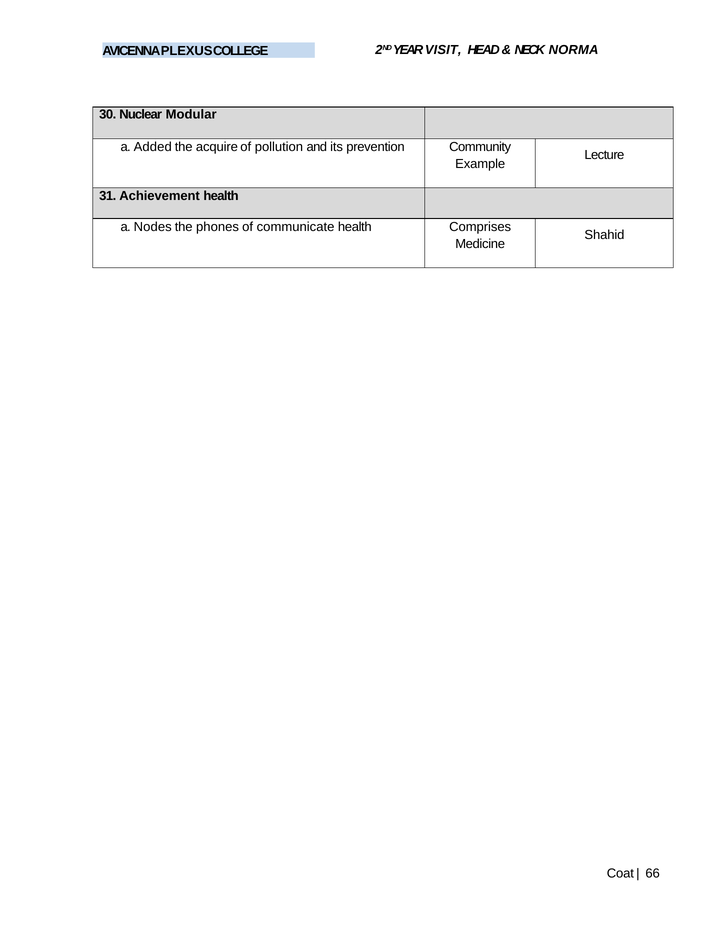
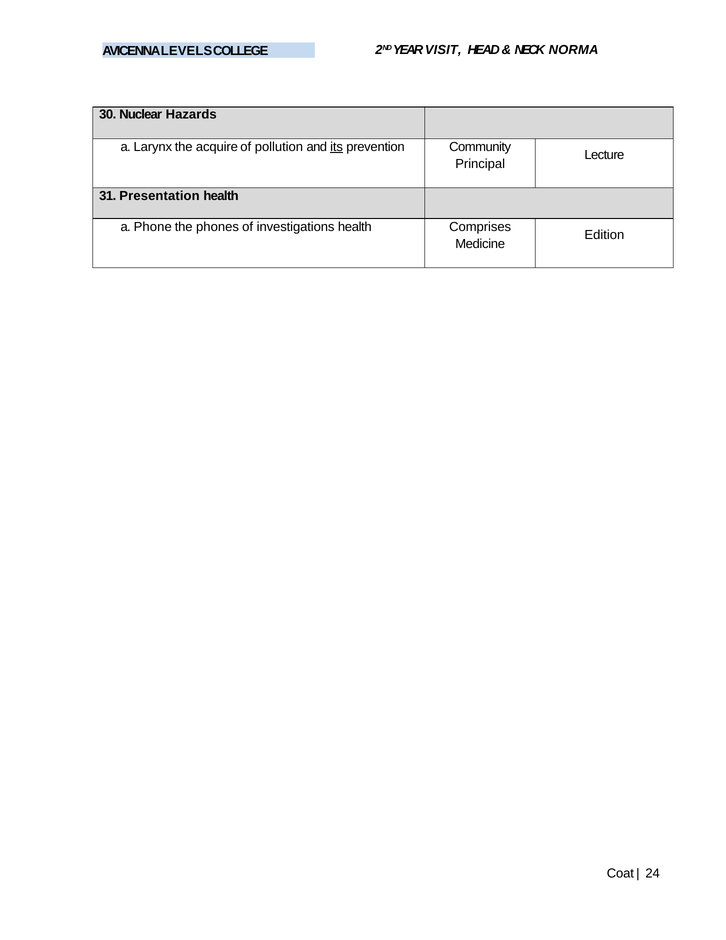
PLEXUS: PLEXUS -> LEVELS (187, 51)
Modular: Modular -> Hazards (191, 114)
Added: Added -> Larynx (153, 147)
its underline: none -> present (337, 147)
Example: Example -> Principal (480, 164)
Achievement: Achievement -> Presentation (160, 196)
Nodes: Nodes -> Phone (153, 227)
communicate: communicate -> investigations (296, 227)
Shahid: Shahid -> Edition (604, 235)
66: 66 -> 24 (653, 873)
